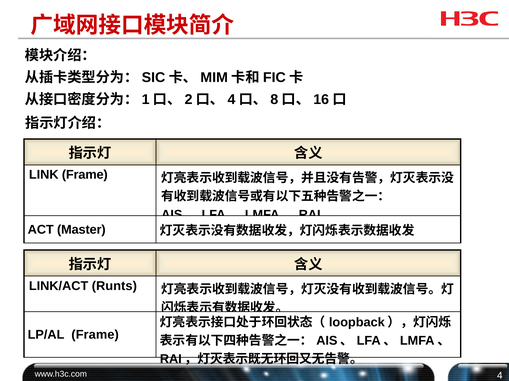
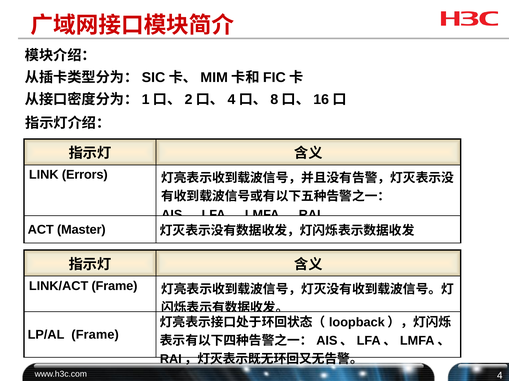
LINK Frame: Frame -> Errors (85, 175)
LINK/ACT Runts: Runts -> Frame (114, 286)
